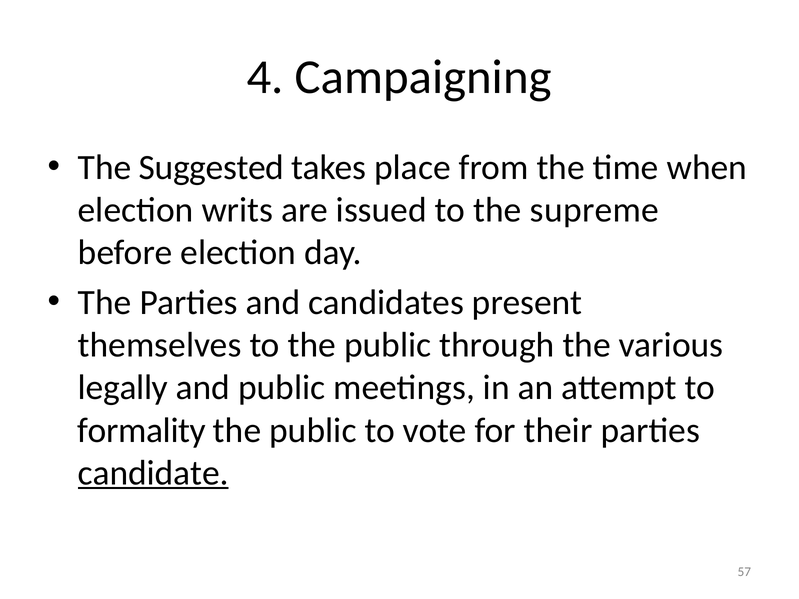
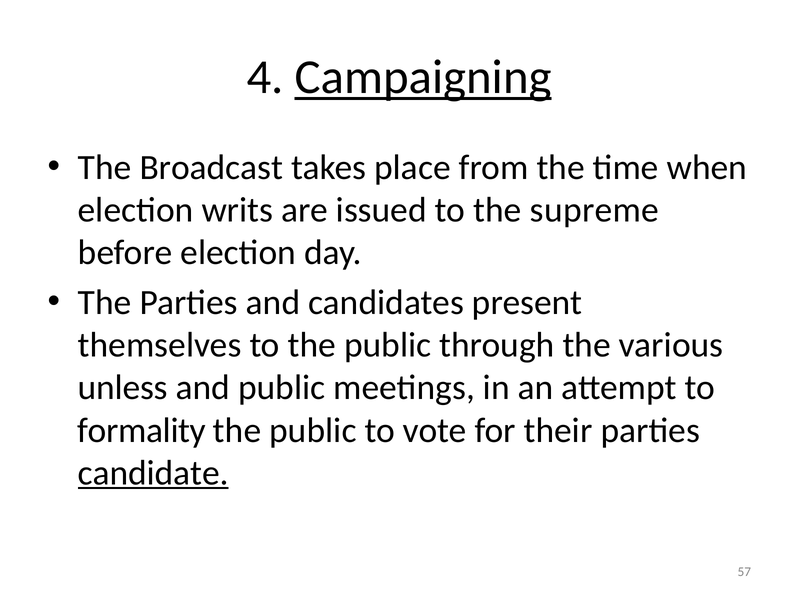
Campaigning underline: none -> present (423, 77)
Suggested: Suggested -> Broadcast (211, 168)
legally: legally -> unless (123, 388)
